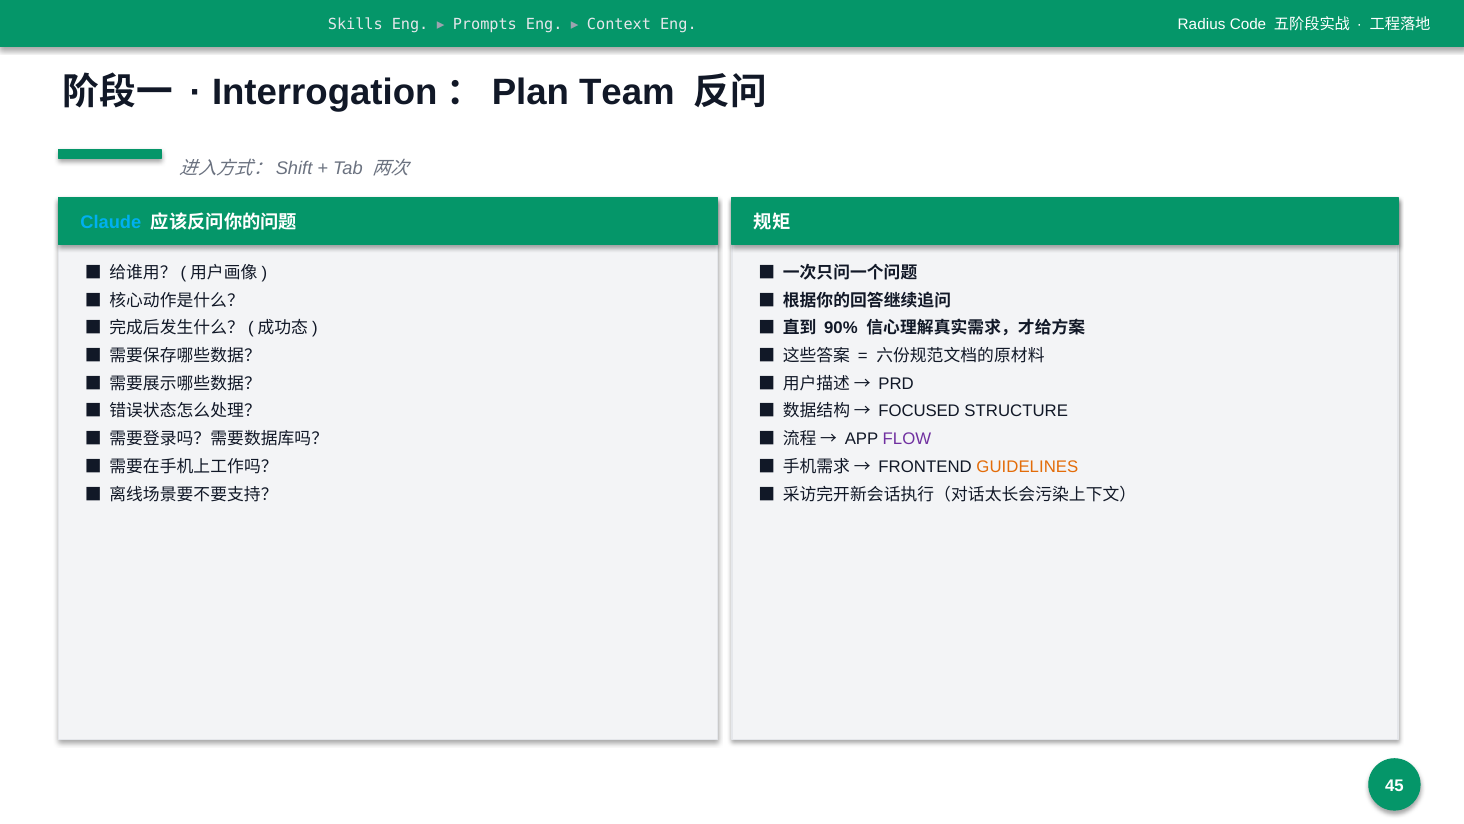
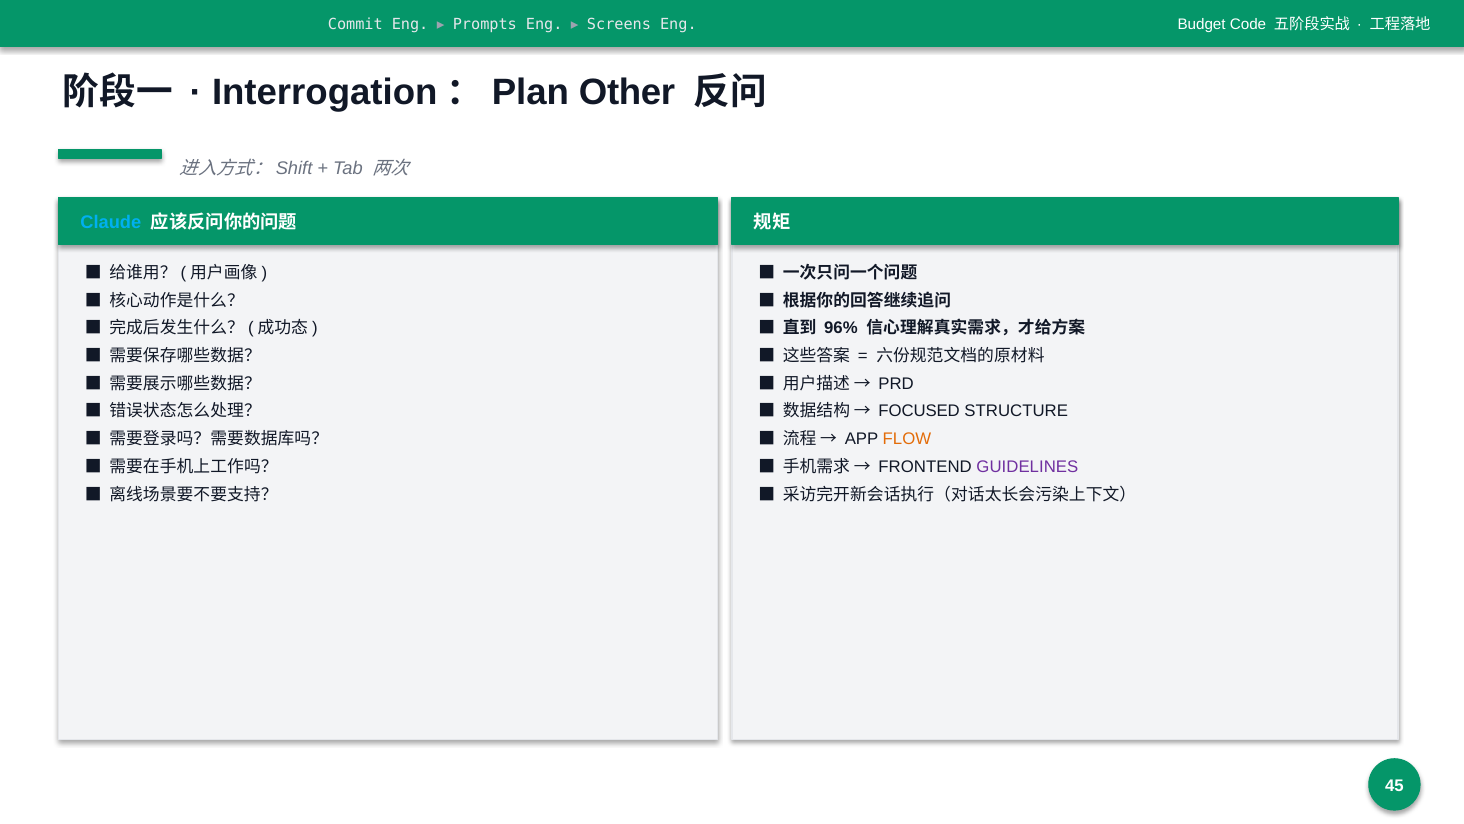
Skills: Skills -> Commit (355, 24)
Context: Context -> Screens (619, 24)
Radius: Radius -> Budget (1202, 24)
Team: Team -> Other (627, 93)
90%: 90% -> 96% (841, 328)
FLOW colour: purple -> orange (907, 439)
GUIDELINES colour: orange -> purple (1027, 467)
